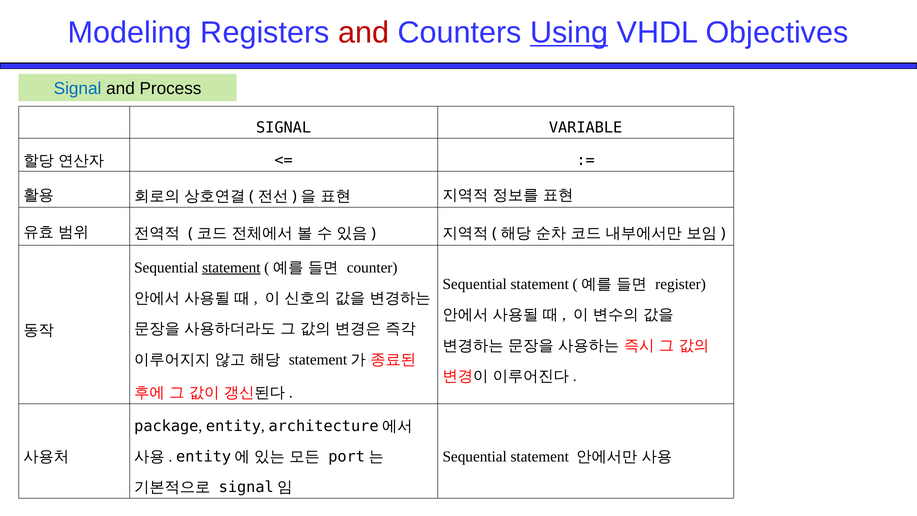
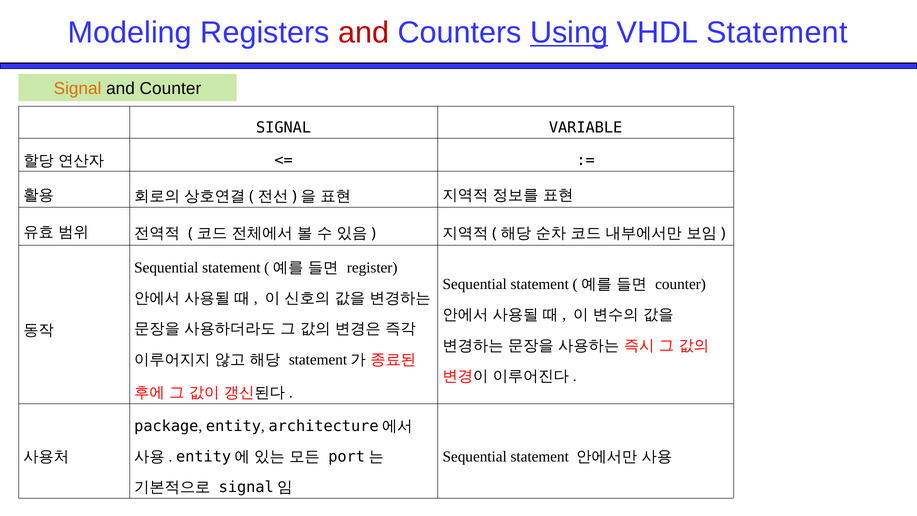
VHDL Objectives: Objectives -> Statement (777, 33)
Signal colour: blue -> orange (78, 89)
and Process: Process -> Counter (170, 89)
statement underline: present -> none (231, 267)
counter: counter -> register (372, 267)
register: register -> counter (681, 284)
